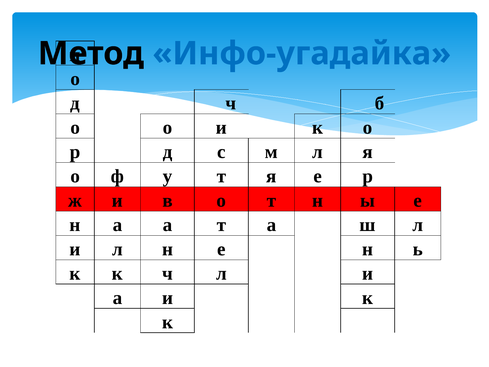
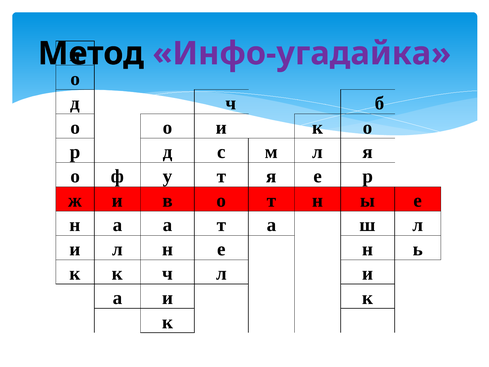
Инфо-угадайка colour: blue -> purple (302, 54)
